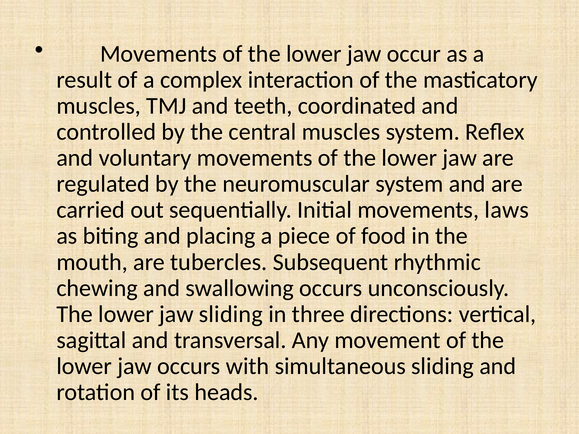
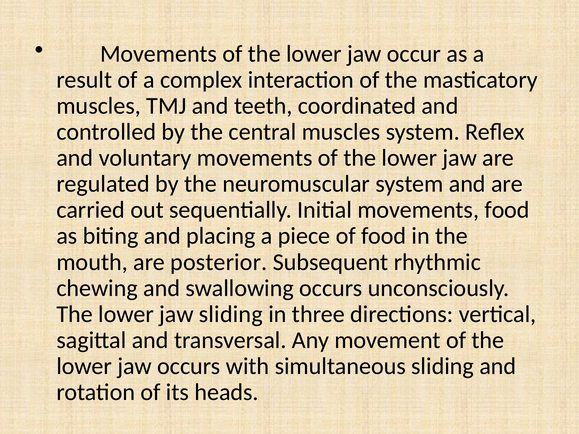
movements laws: laws -> food (507, 210)
tubercles: tubercles -> posterior (219, 262)
